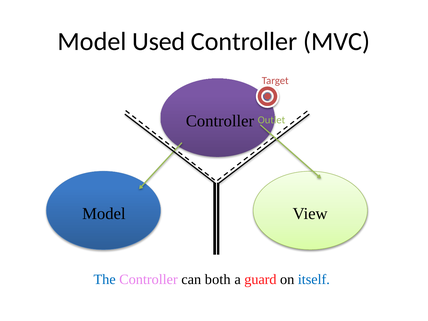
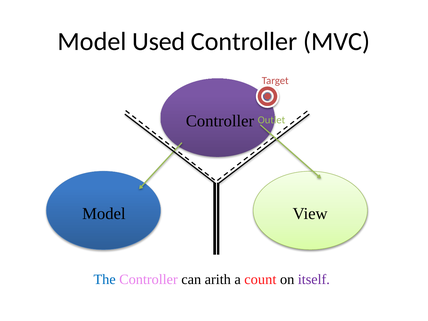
both: both -> arith (218, 279)
guard: guard -> count (260, 279)
itself colour: blue -> purple (314, 279)
